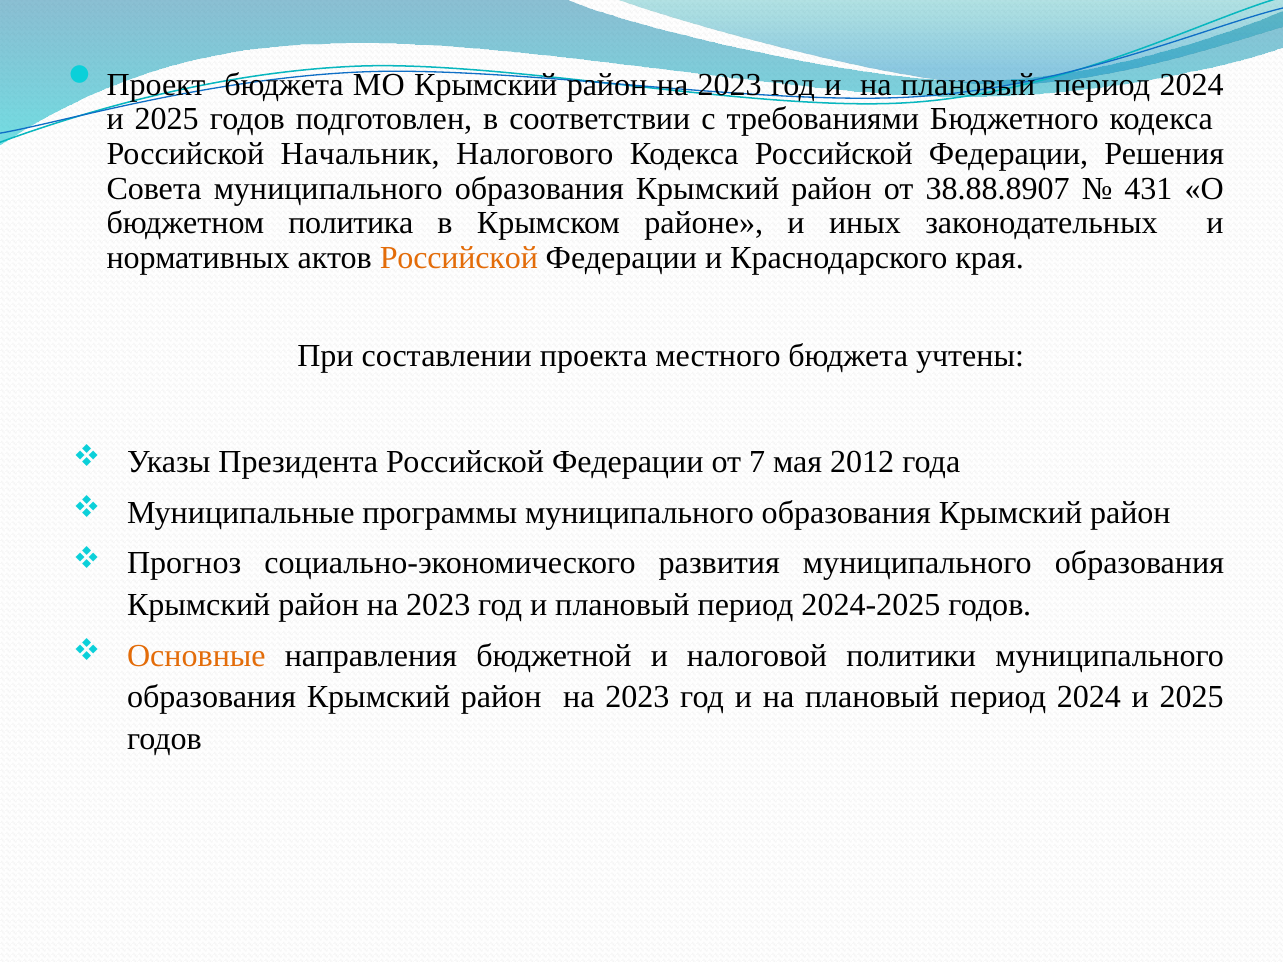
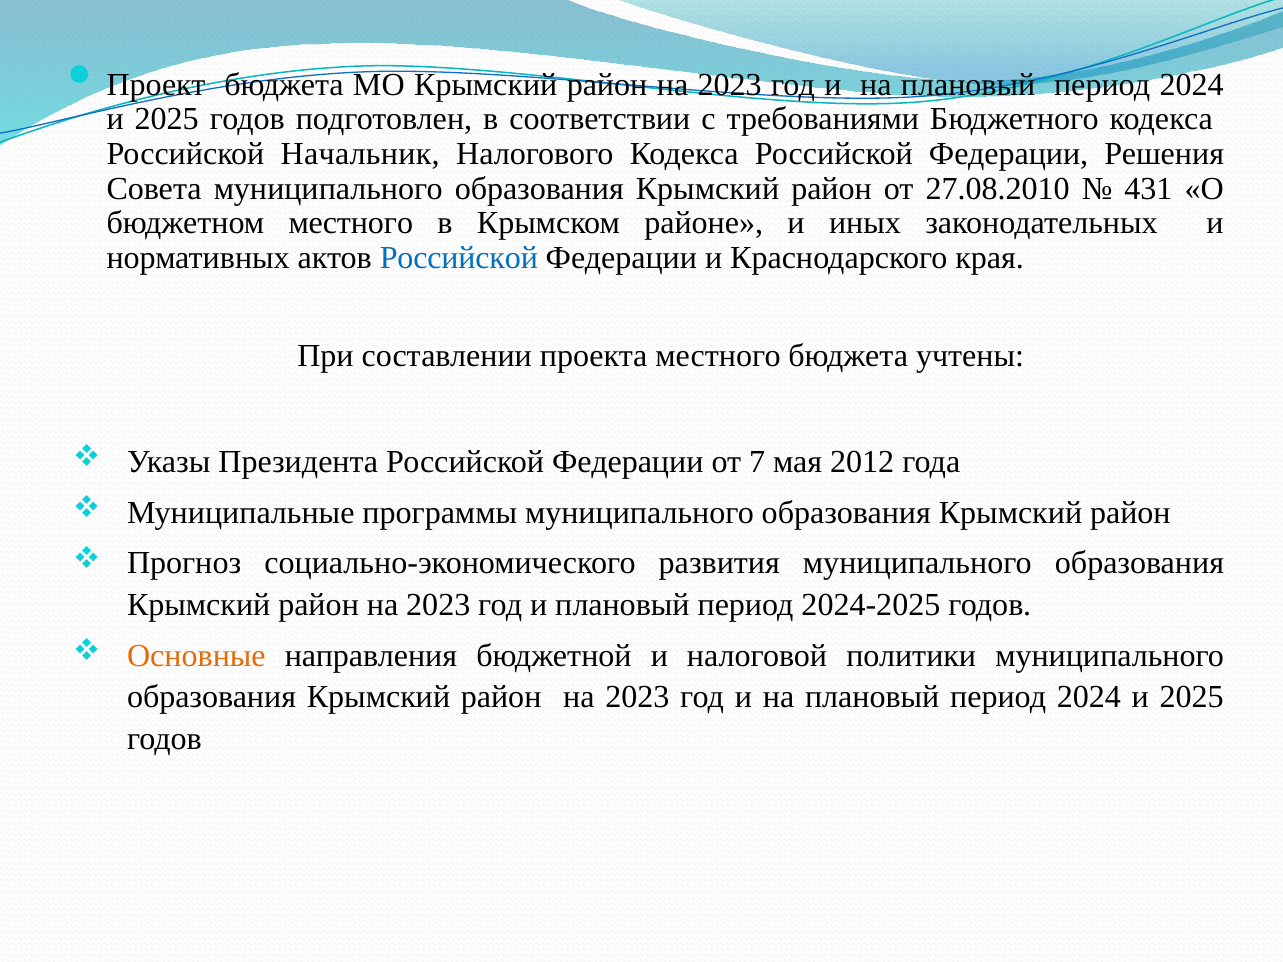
38.88.8907: 38.88.8907 -> 27.08.2010 (998, 189)
бюджетном политика: политика -> местного (351, 223)
Российской colour: orange -> blue (459, 258)
